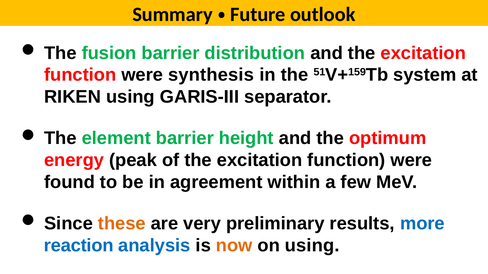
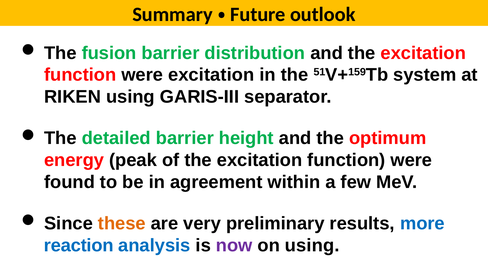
were synthesis: synthesis -> excitation (211, 75)
element: element -> detailed (116, 139)
now colour: orange -> purple (234, 246)
